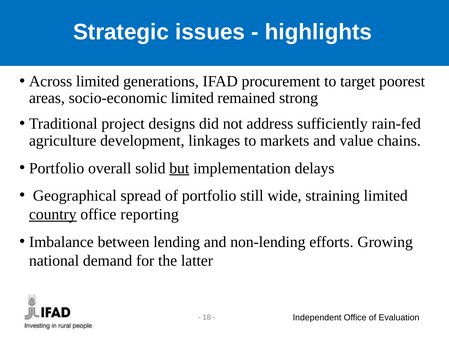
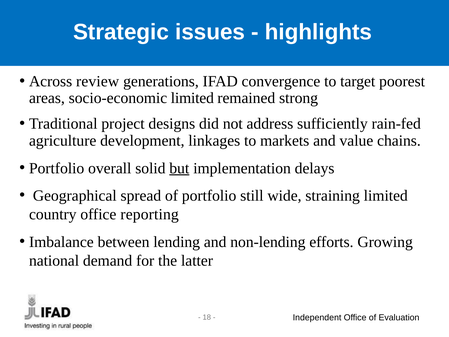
Across limited: limited -> review (98, 81)
procurement: procurement -> convergence (281, 81)
country underline: present -> none (53, 214)
